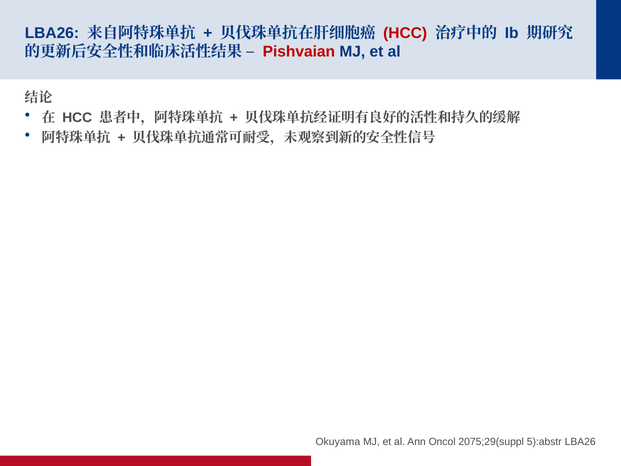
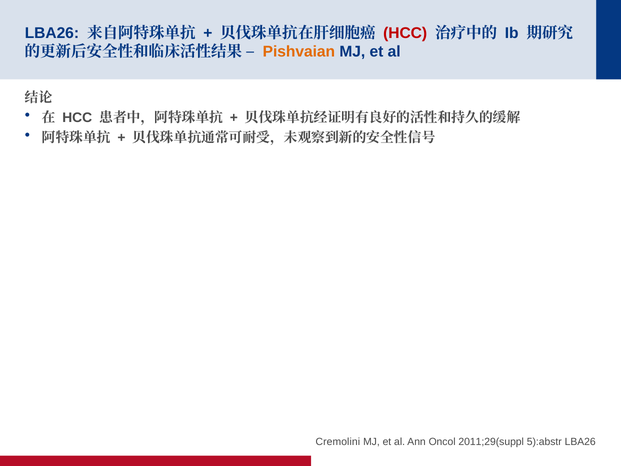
Pishvaian colour: red -> orange (299, 52)
Okuyama: Okuyama -> Cremolini (338, 442)
2075;29(suppl: 2075;29(suppl -> 2011;29(suppl (491, 442)
